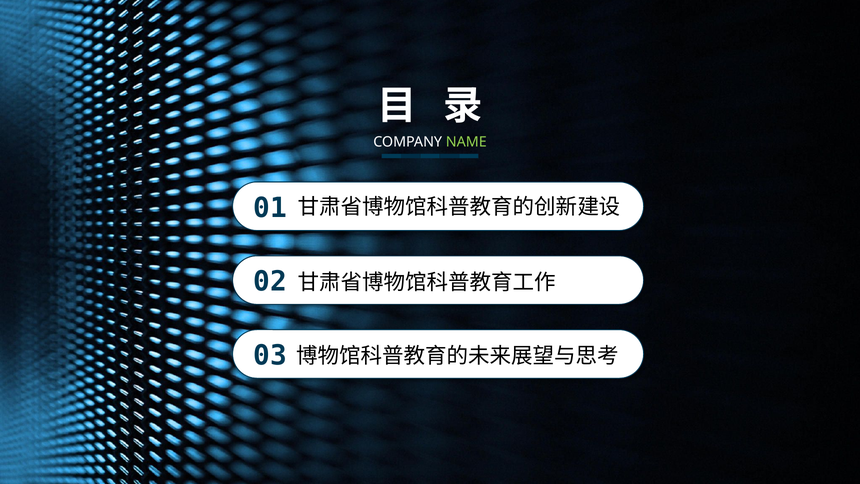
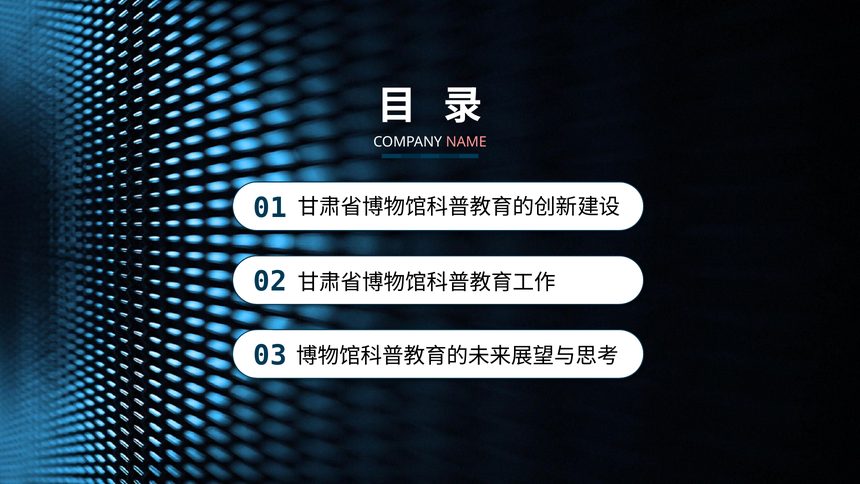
NAME colour: light green -> pink (466, 142)
